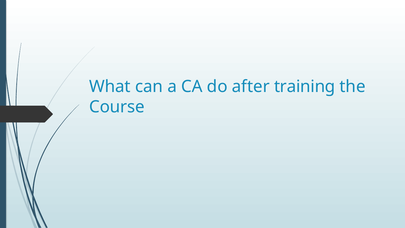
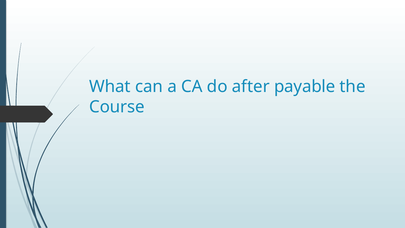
training: training -> payable (305, 86)
